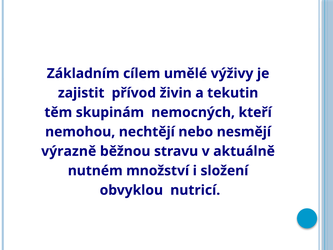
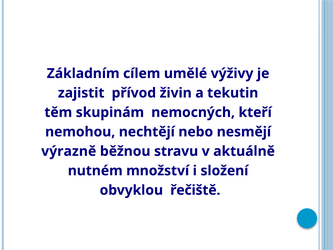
nutricí: nutricí -> řečiště (195, 190)
